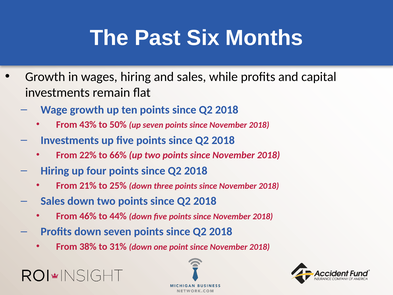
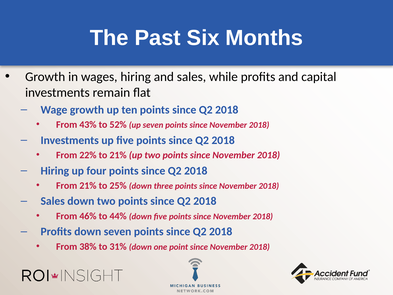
50%: 50% -> 52% (118, 125)
to 66%: 66% -> 21% (118, 155)
